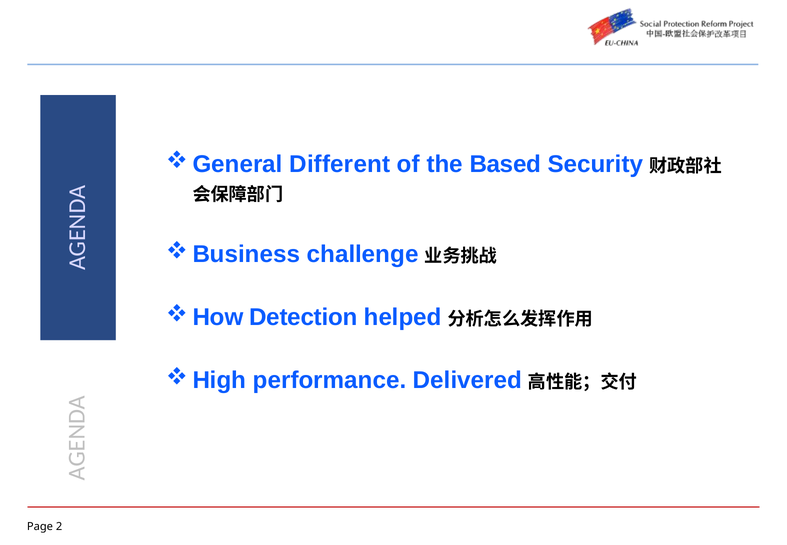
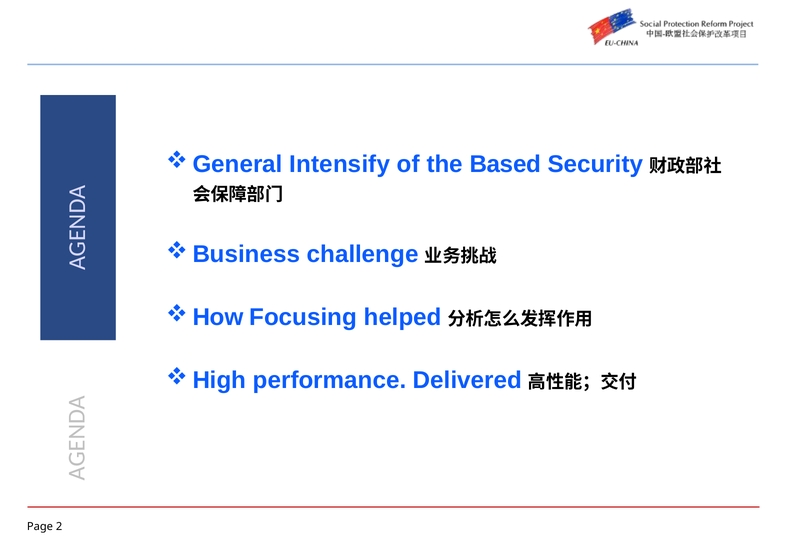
Different: Different -> Intensify (340, 164)
Detection: Detection -> Focusing (303, 317)
